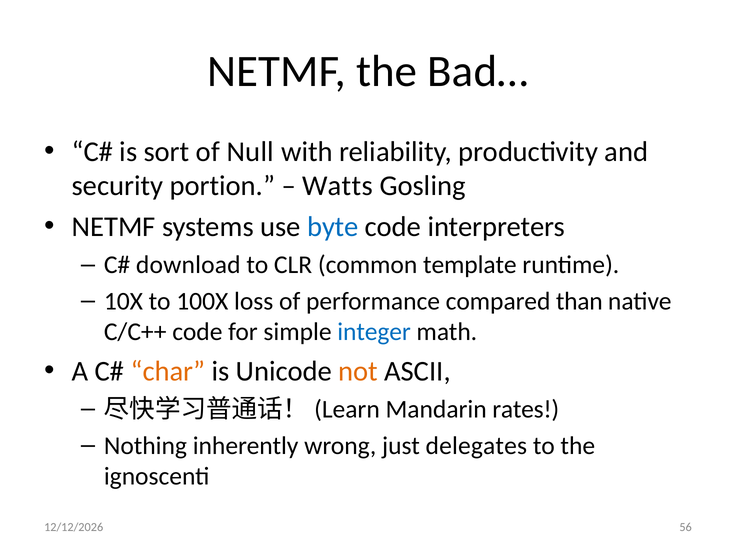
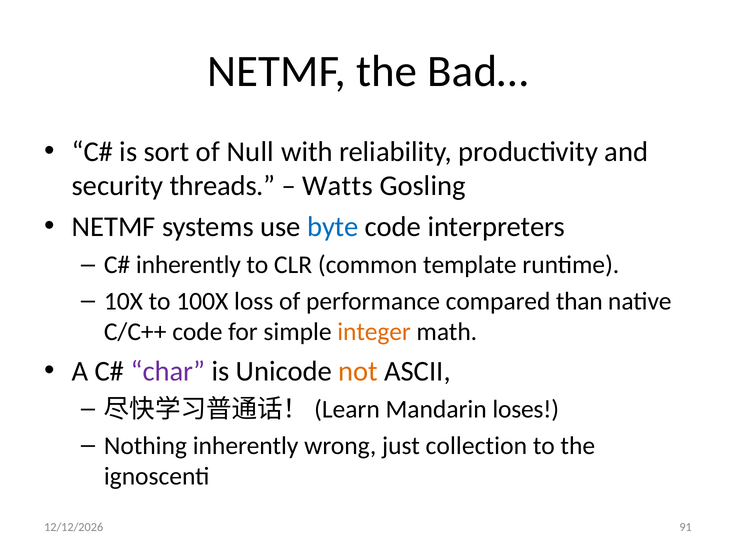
portion: portion -> threads (223, 186)
download: download -> inherently (188, 265)
integer colour: blue -> orange (374, 332)
char colour: orange -> purple (168, 371)
rates: rates -> loses (526, 409)
delegates: delegates -> collection (476, 446)
56: 56 -> 91 (686, 527)
